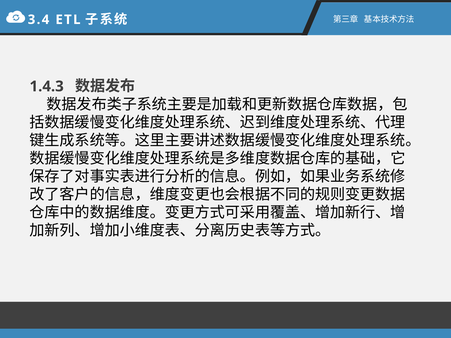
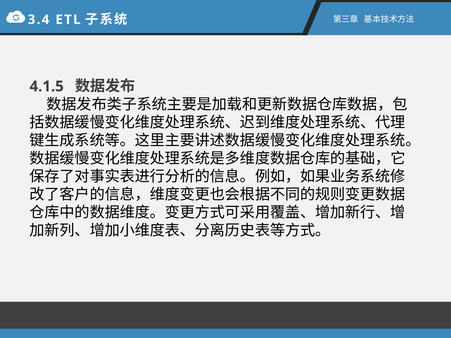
1.4.3: 1.4.3 -> 4.1.5 (47, 86)
